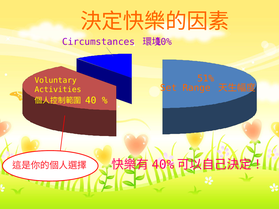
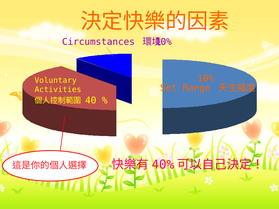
51%: 51% -> 10% (206, 79)
